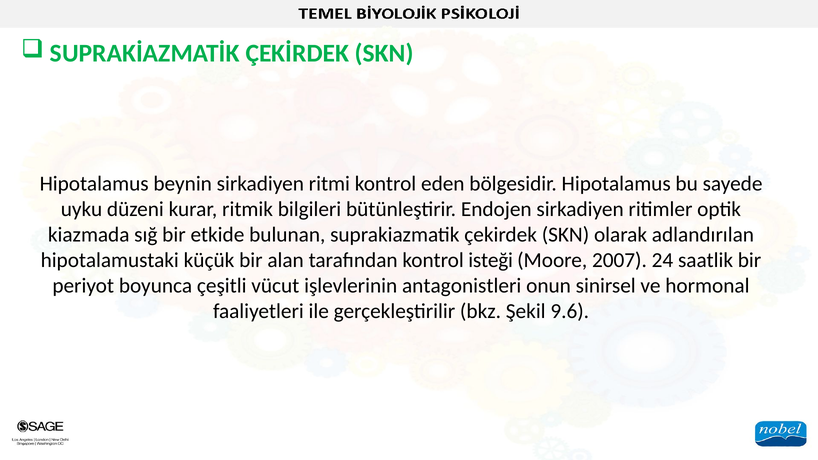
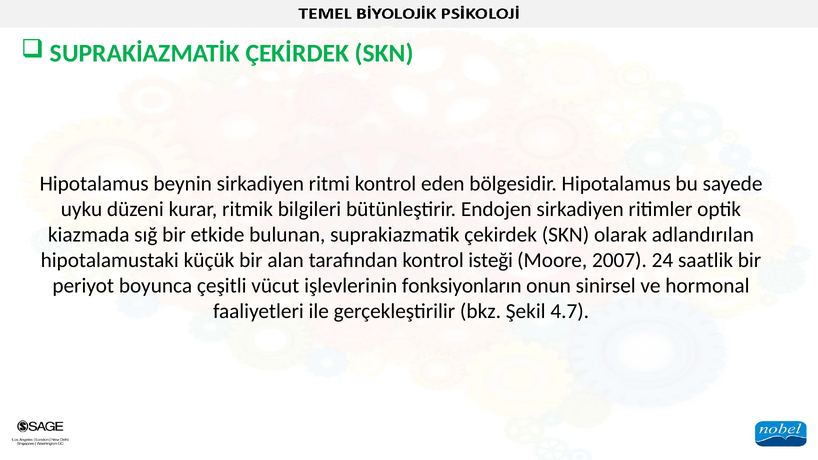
antagonistleri: antagonistleri -> fonksiyonların (462, 286)
9.6: 9.6 -> 4.7 (570, 311)
